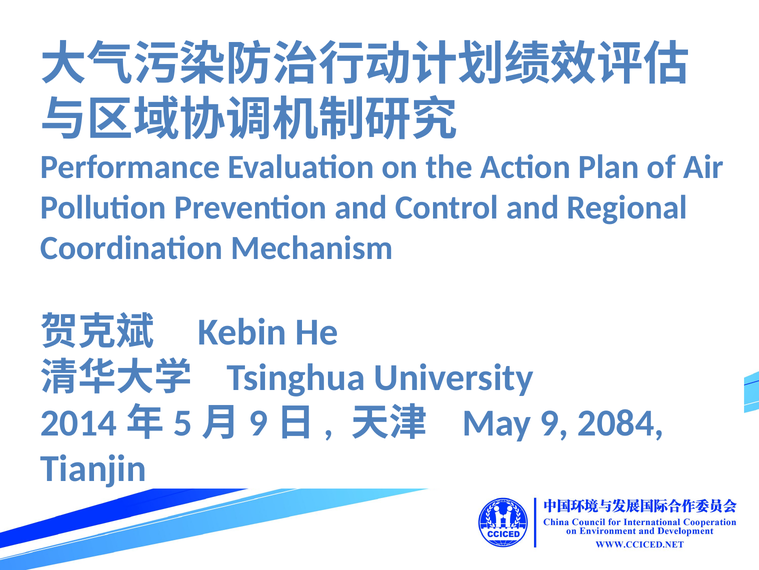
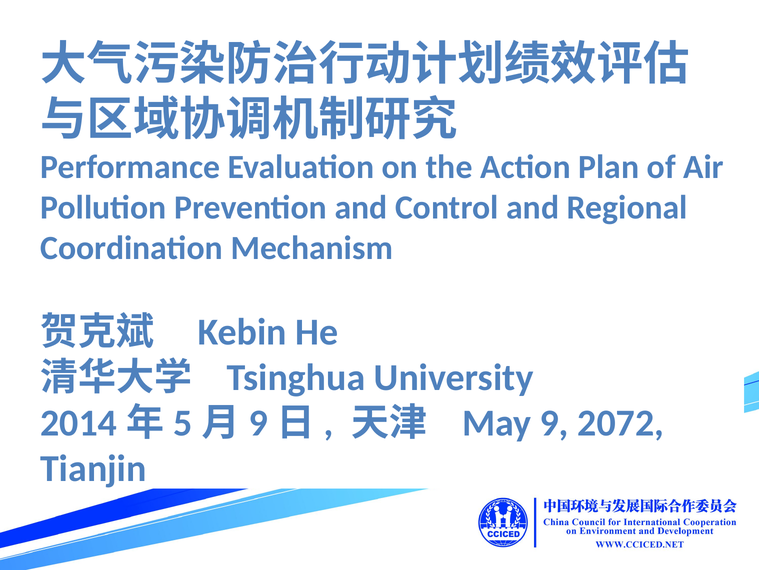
2084: 2084 -> 2072 (621, 423)
